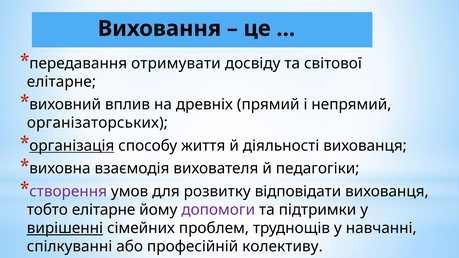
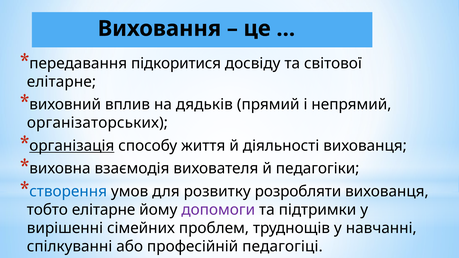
отримувати: отримувати -> підкоритися (176, 63)
древніх: древніх -> дядьків (204, 105)
створення colour: purple -> blue (68, 192)
відповідати: відповідати -> розробляти (298, 192)
вирішенні underline: present -> none (65, 228)
колективу: колективу -> педагогіці (282, 247)
